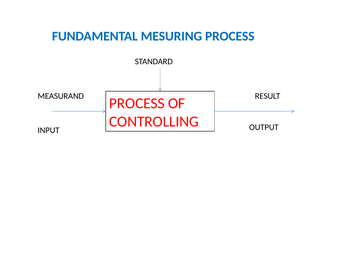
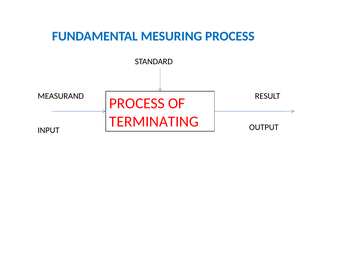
CONTROLLING: CONTROLLING -> TERMINATING (154, 122)
